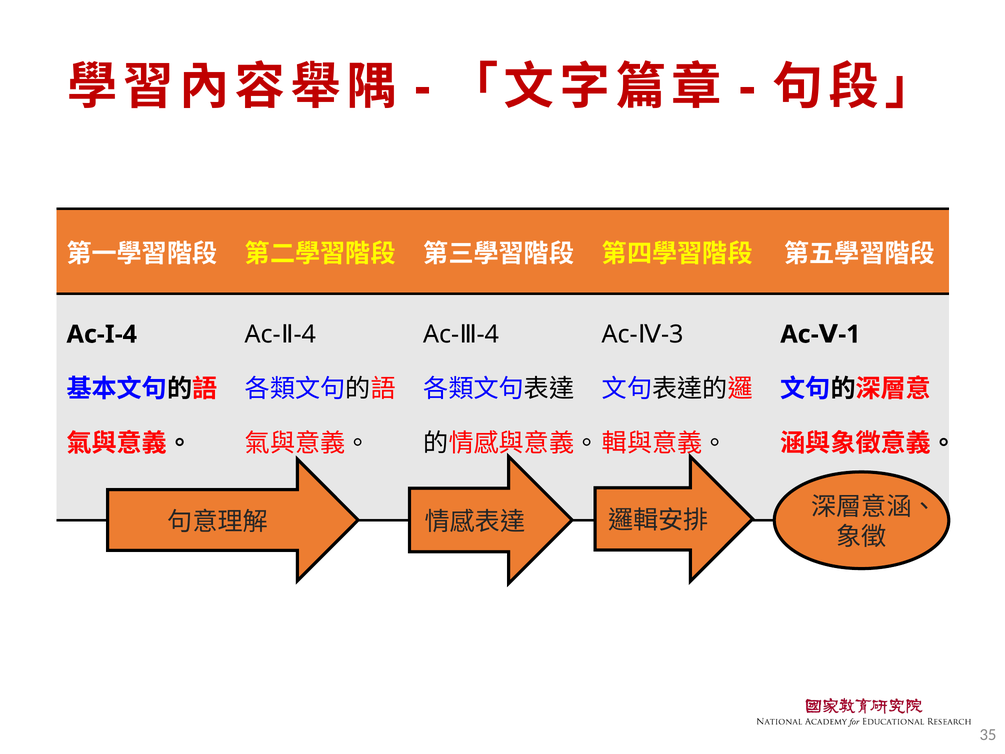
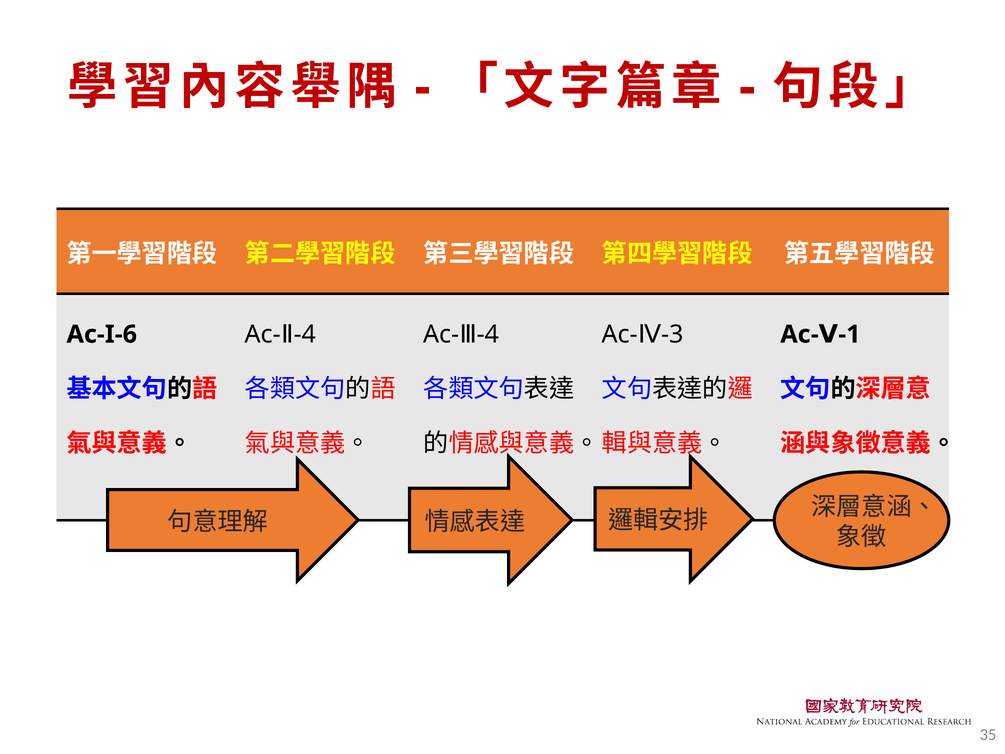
Ac-I-4: Ac-I-4 -> Ac-I-6 (102, 334)
